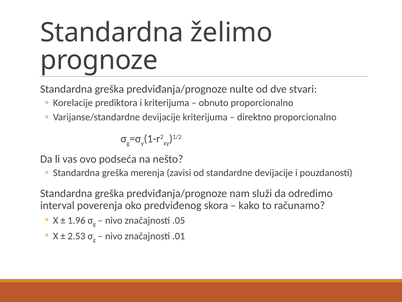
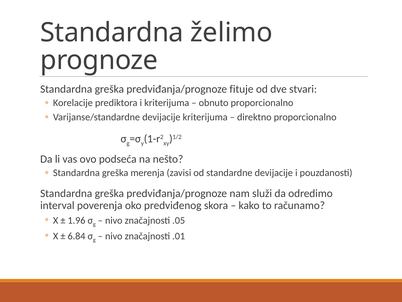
nulte: nulte -> fituje (242, 89)
2.53: 2.53 -> 6.84 (76, 236)
